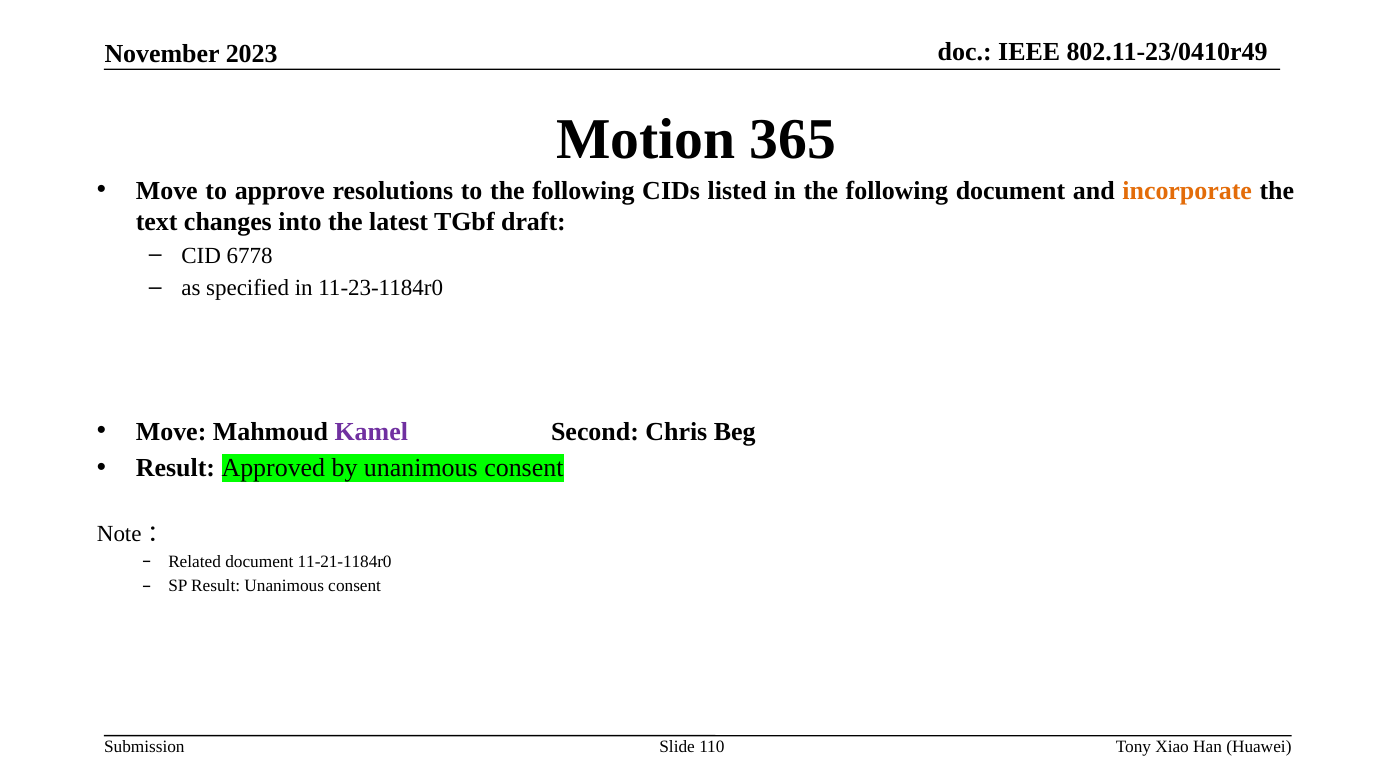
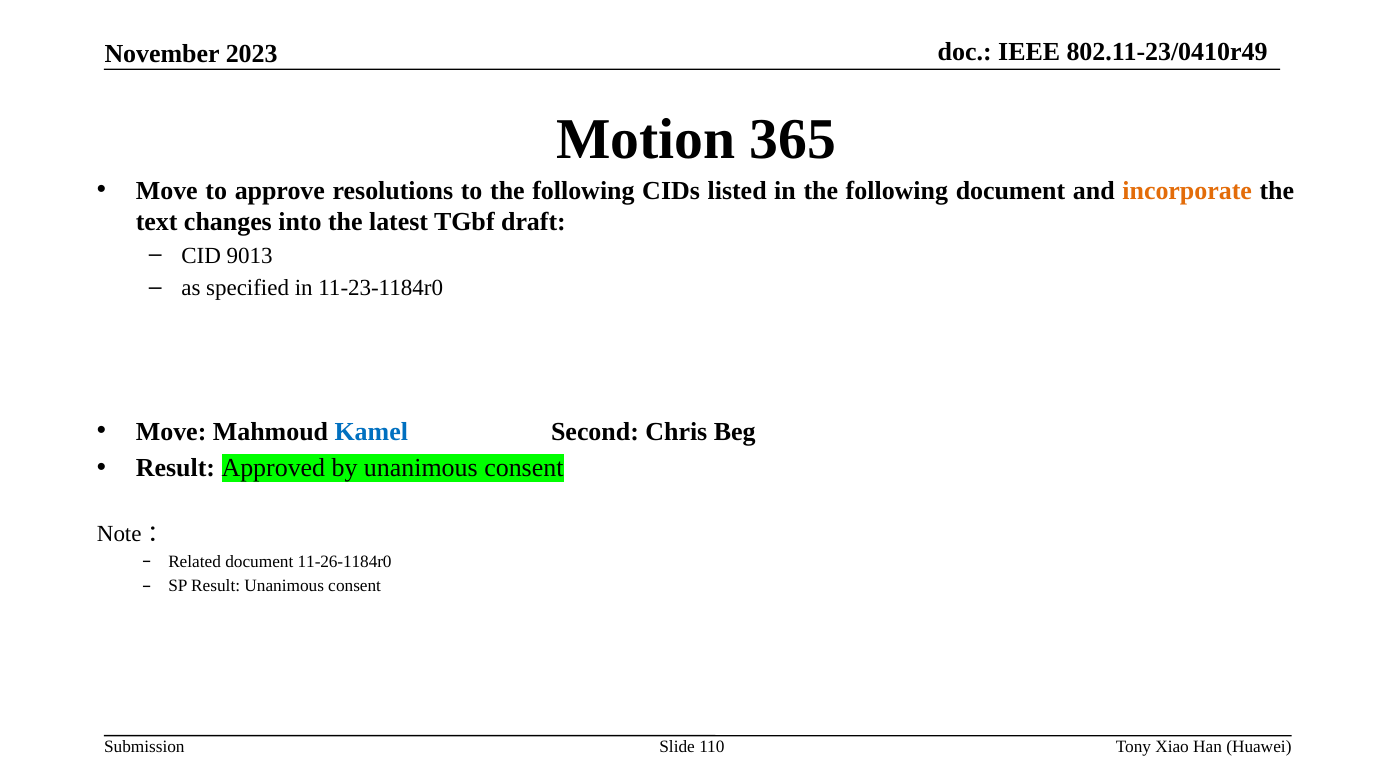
6778: 6778 -> 9013 (250, 255)
Kamel colour: purple -> blue (371, 431)
11-21-1184r0: 11-21-1184r0 -> 11-26-1184r0 (345, 561)
